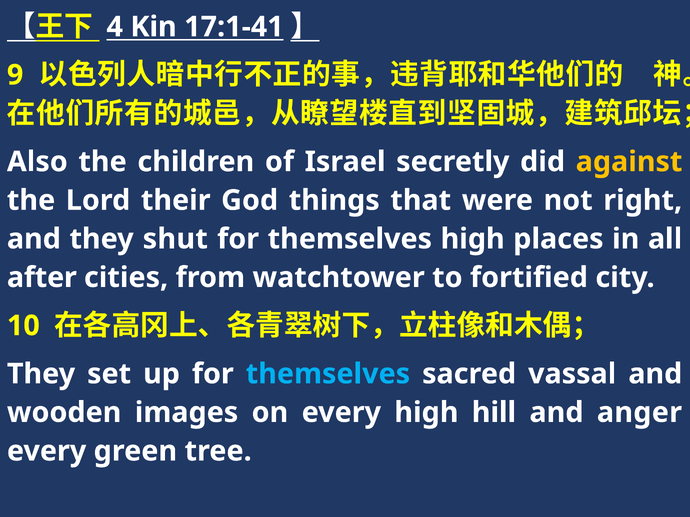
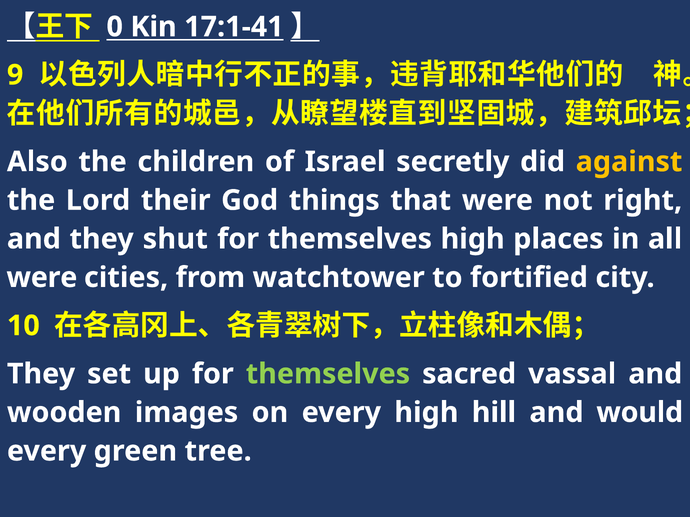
4: 4 -> 0 (115, 27)
after: after -> were (42, 278)
themselves colour: light blue -> light green (328, 374)
anger: anger -> would (640, 413)
